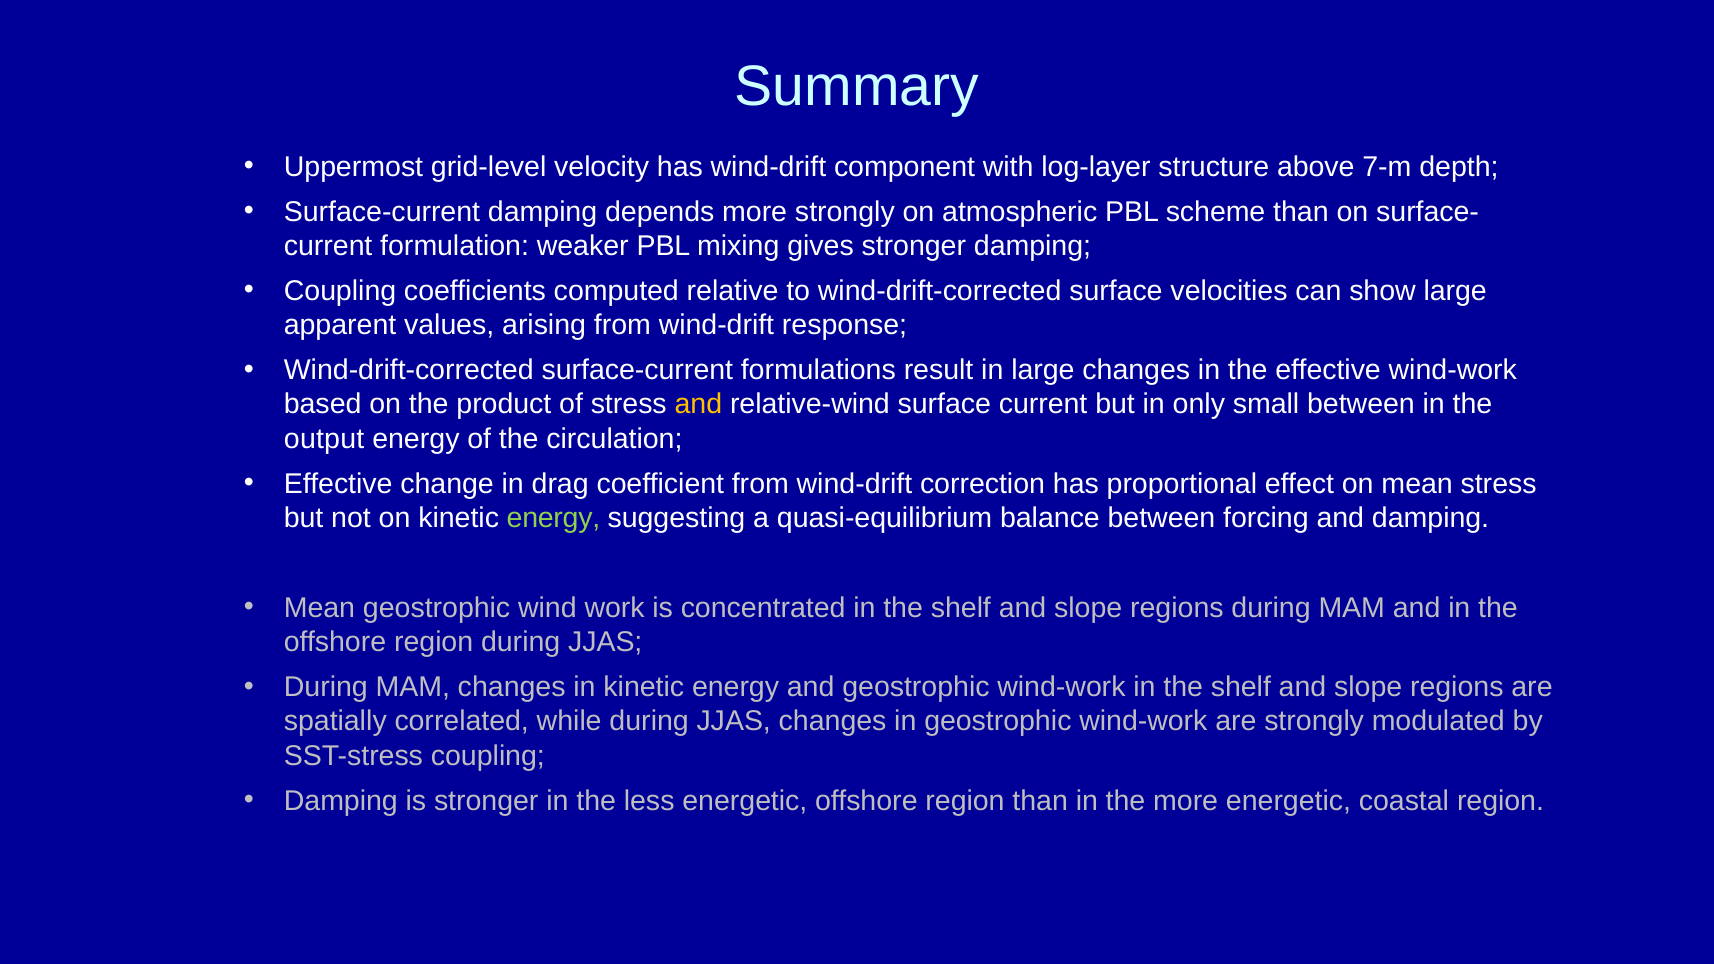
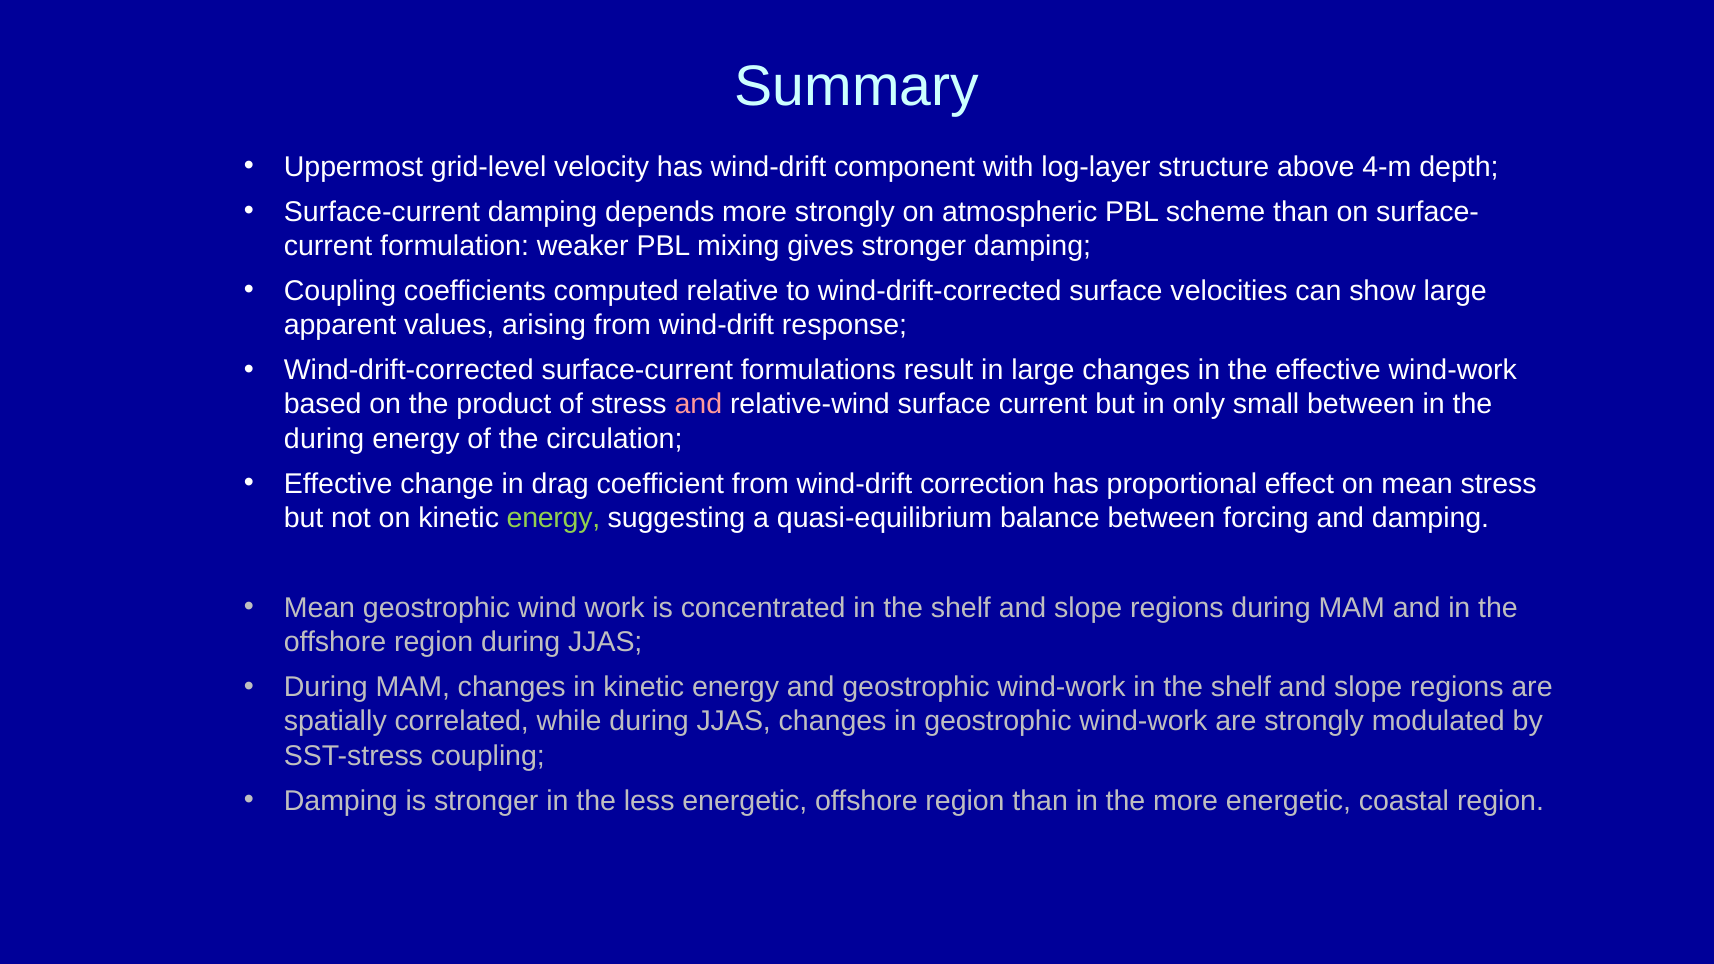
7-m: 7-m -> 4-m (1387, 167)
and colour: yellow -> pink (698, 405)
output: output -> during (324, 439)
